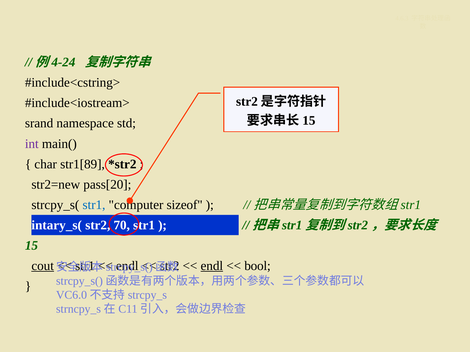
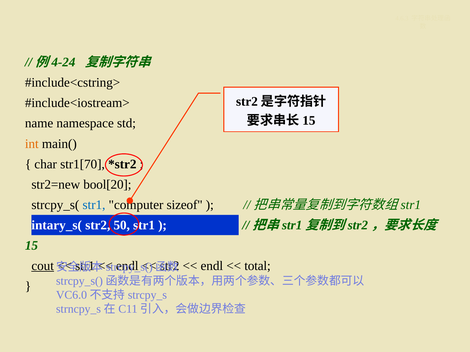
srand: srand -> name (39, 124)
int colour: purple -> orange (32, 144)
str1[89: str1[89 -> str1[70 (82, 164)
pass[20: pass[20 -> bool[20 (107, 185)
70: 70 -> 50 (122, 225)
endl underline: present -> none (212, 266)
bool: bool -> total (257, 266)
